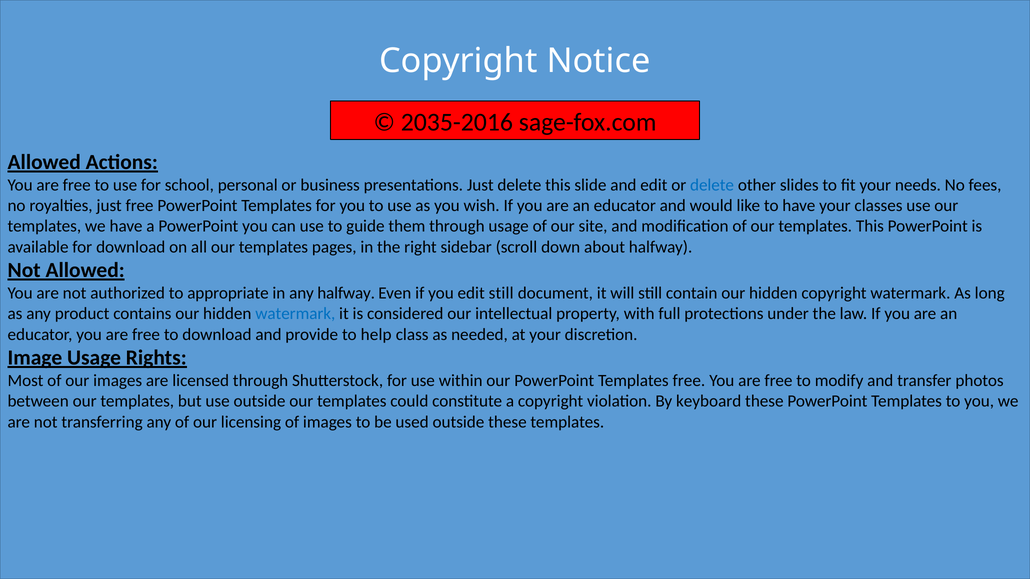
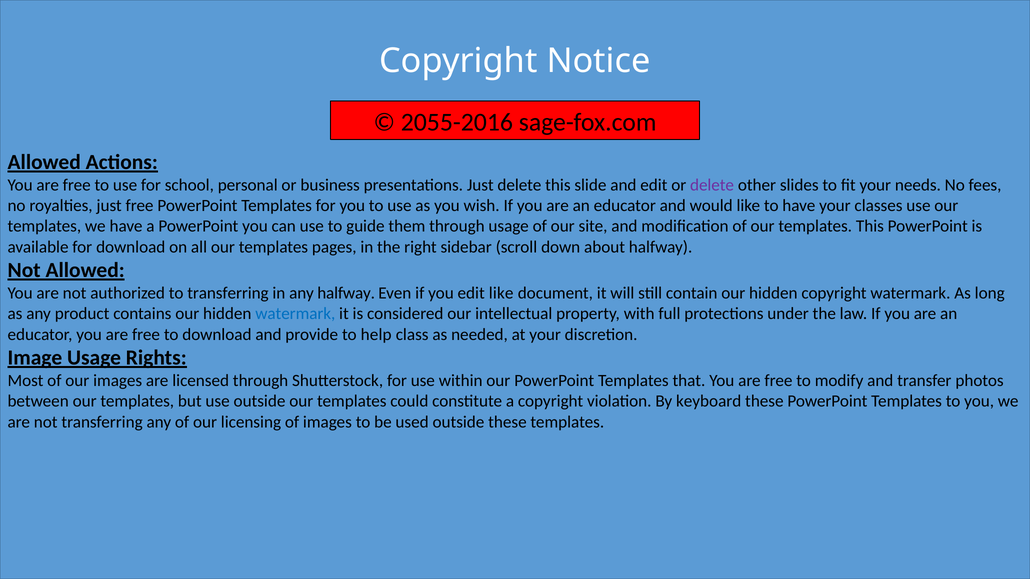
2035-2016: 2035-2016 -> 2055-2016 (457, 122)
delete colour: blue -> purple (712, 185)
to appropriate: appropriate -> transferring (228, 293)
edit still: still -> like (501, 293)
Templates free: free -> that (689, 381)
